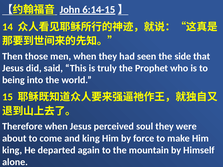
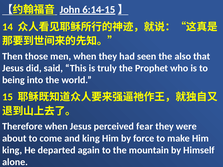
side: side -> also (183, 56)
soul: soul -> fear (145, 127)
